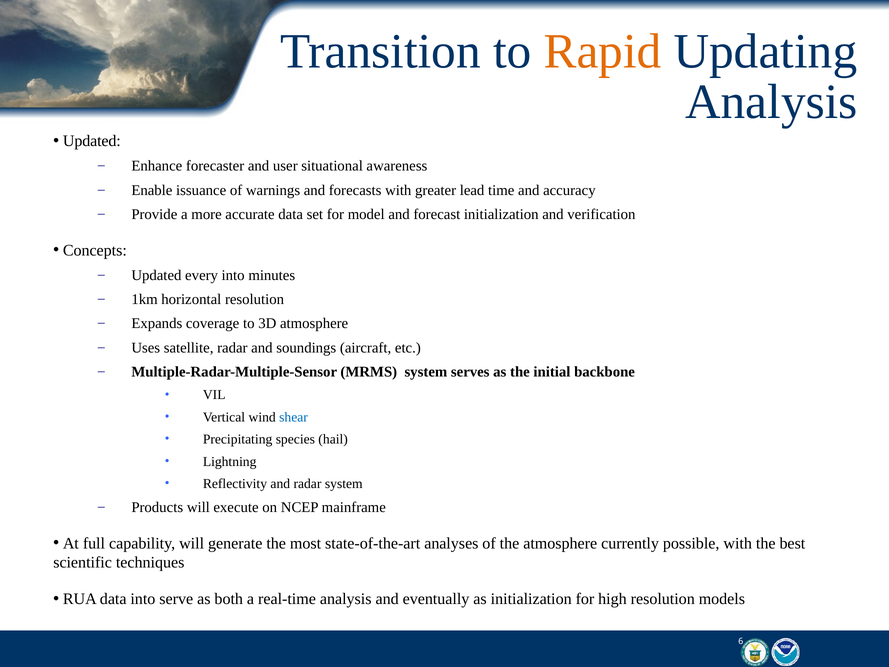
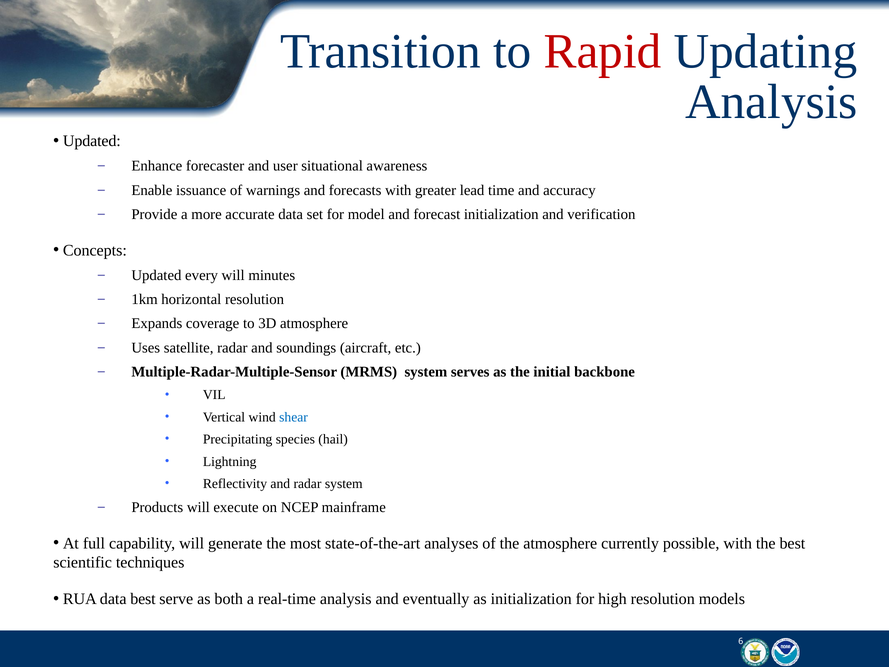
Rapid colour: orange -> red (603, 51)
every into: into -> will (233, 275)
data into: into -> best (143, 599)
